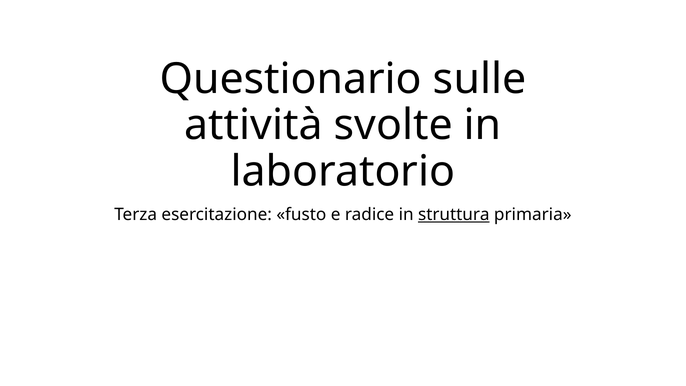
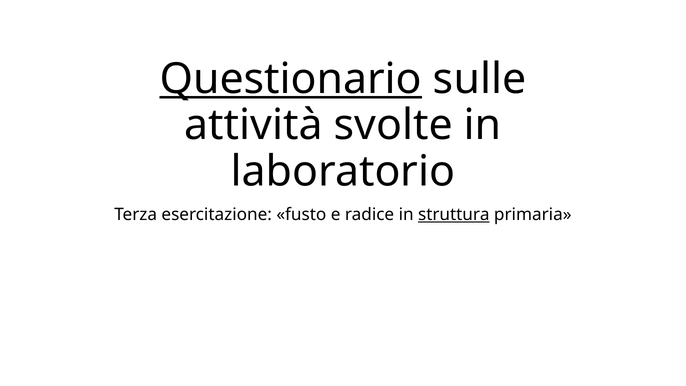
Questionario underline: none -> present (291, 79)
